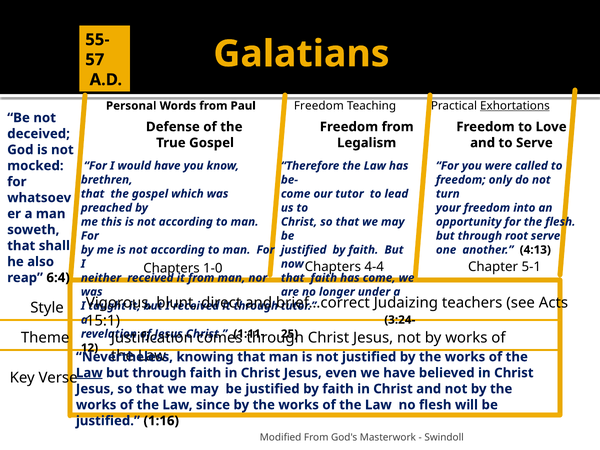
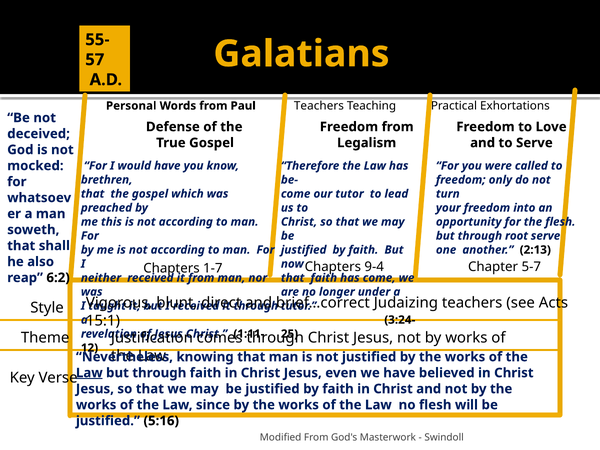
Paul Freedom: Freedom -> Teachers (319, 106)
Exhortations underline: present -> none (515, 106)
4:13: 4:13 -> 2:13 (535, 250)
1-0: 1-0 -> 1-7 (213, 269)
4-4: 4-4 -> 9-4 (374, 267)
5-1: 5-1 -> 5-7 (531, 267)
6:4: 6:4 -> 6:2 (58, 278)
1:16: 1:16 -> 5:16 (161, 421)
